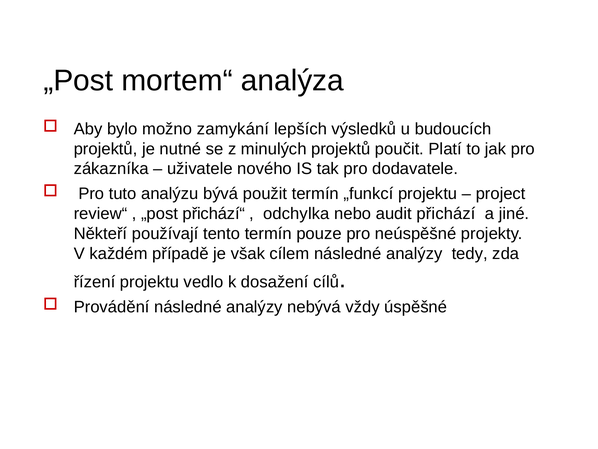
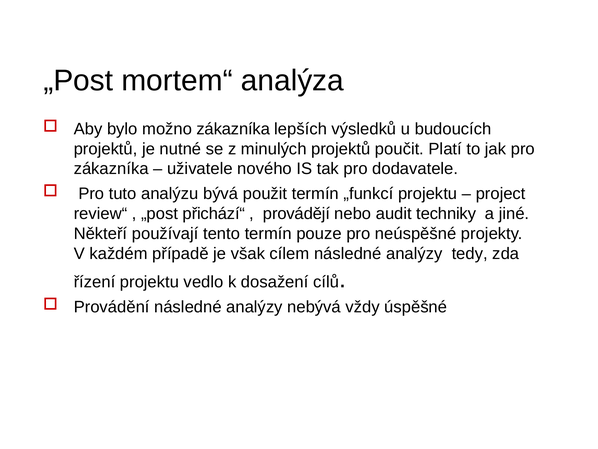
možno zamykání: zamykání -> zákazníka (233, 129)
odchylka: odchylka -> provádějí (296, 213)
přichází: přichází -> techniky (446, 213)
